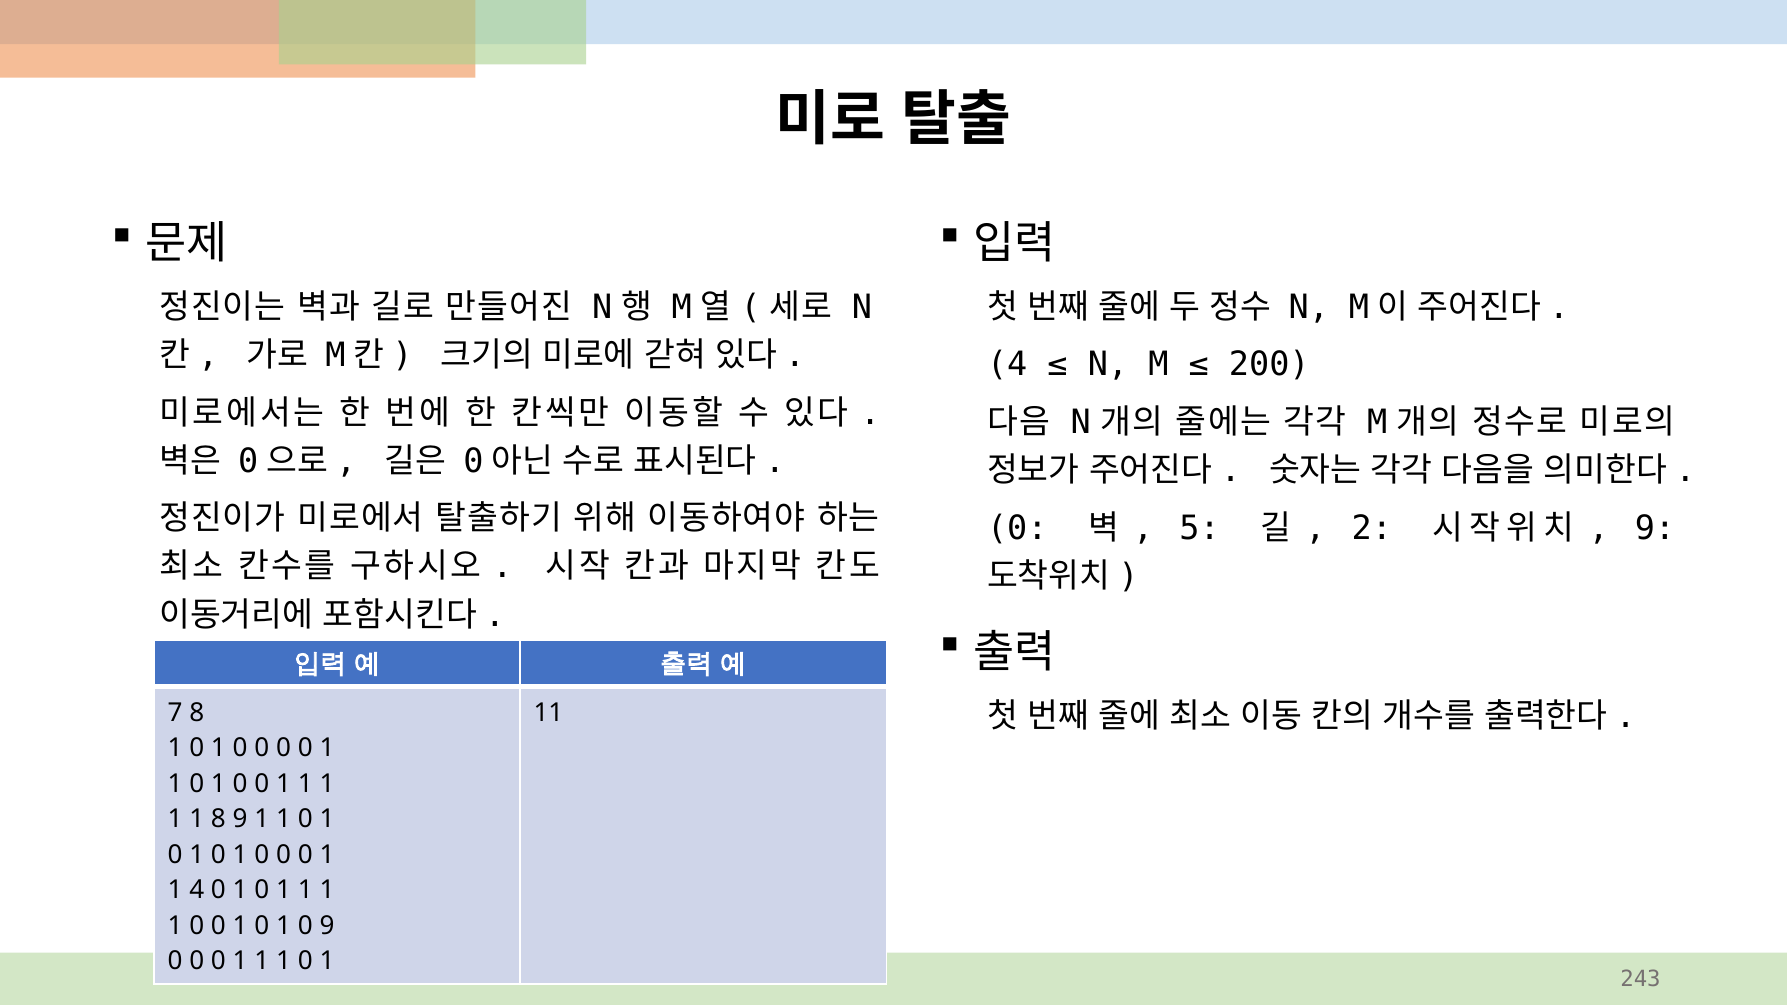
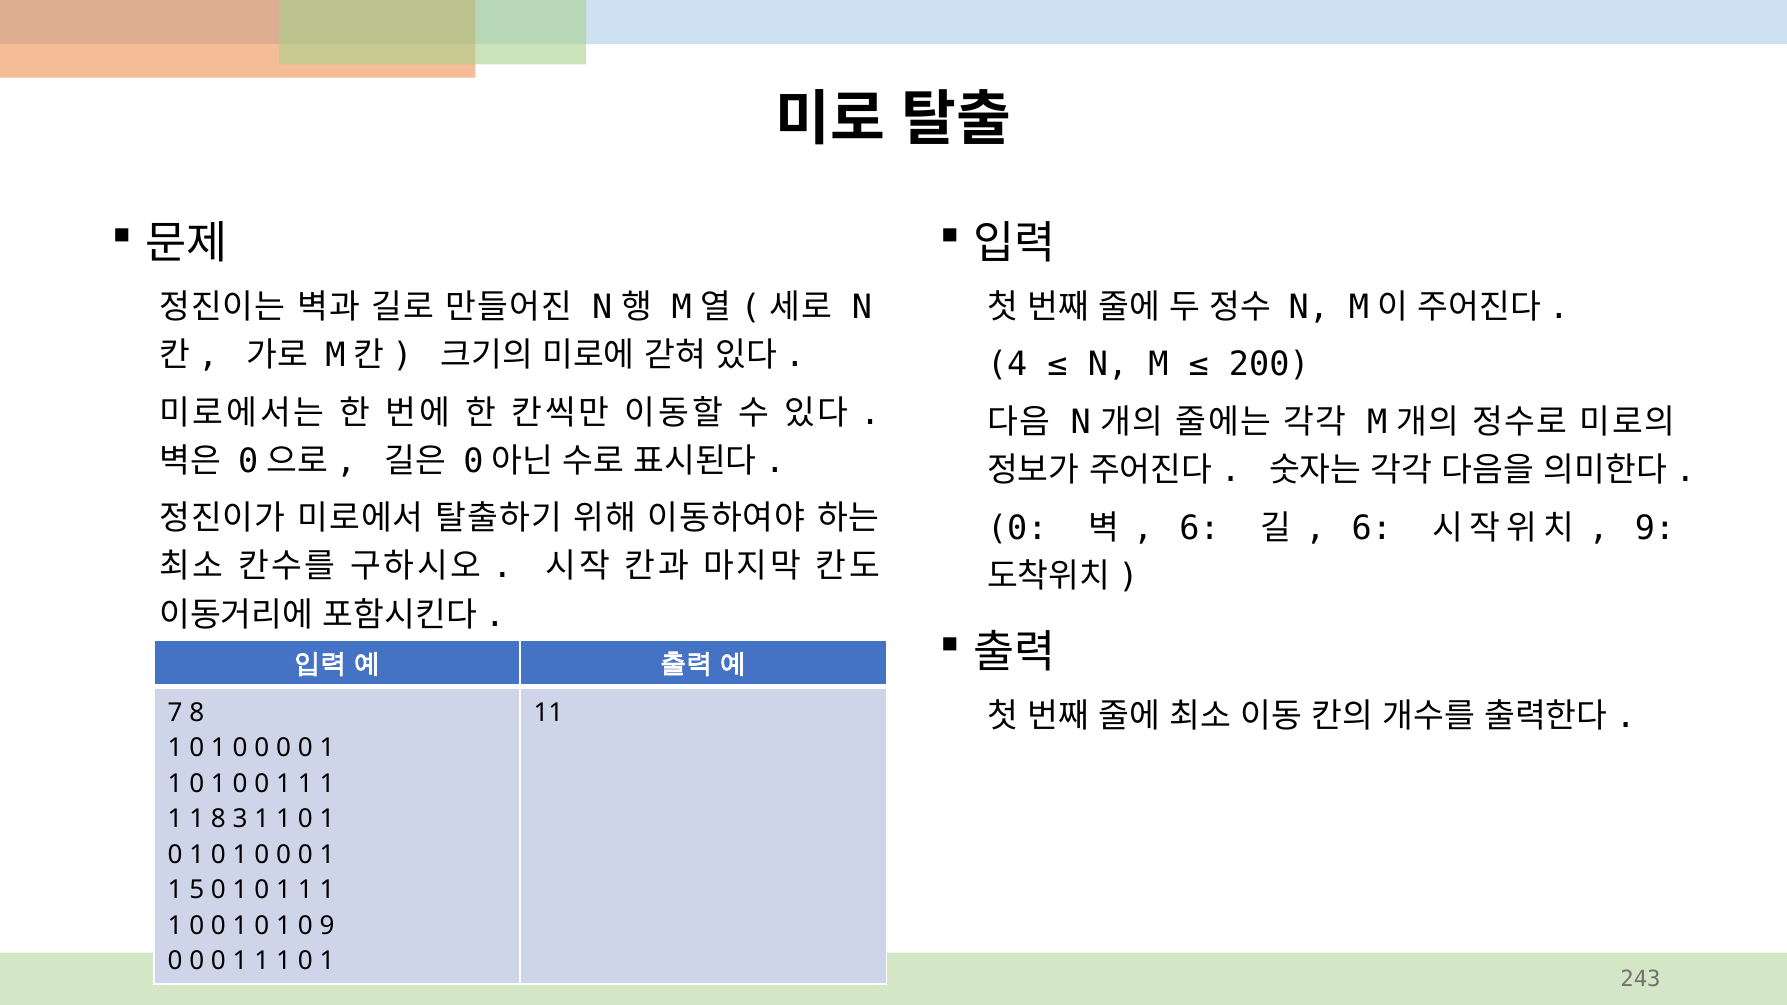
5: 5 -> 6 (1200, 528)
2: 2 -> 6 (1372, 528)
8 9: 9 -> 3 (240, 819)
1 4: 4 -> 5 (197, 890)
